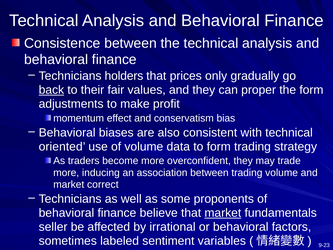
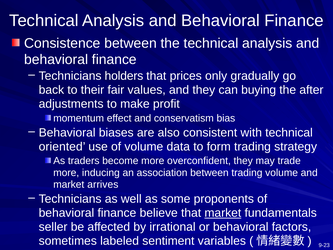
back underline: present -> none (51, 90)
proper: proper -> buying (259, 90)
the form: form -> after (311, 90)
correct: correct -> arrives (103, 184)
